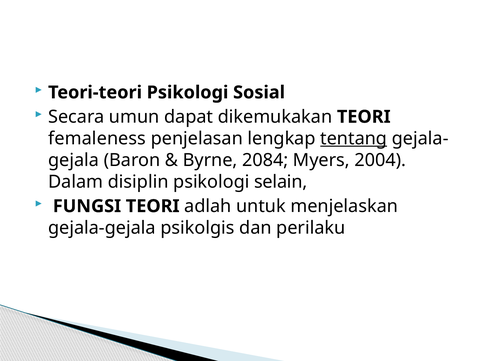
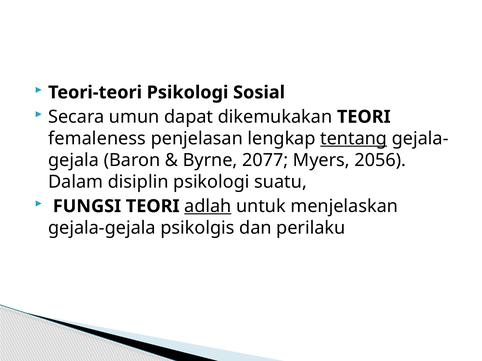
2084: 2084 -> 2077 (265, 160)
2004: 2004 -> 2056 (380, 160)
selain: selain -> suatu (281, 182)
adlah underline: none -> present (208, 206)
